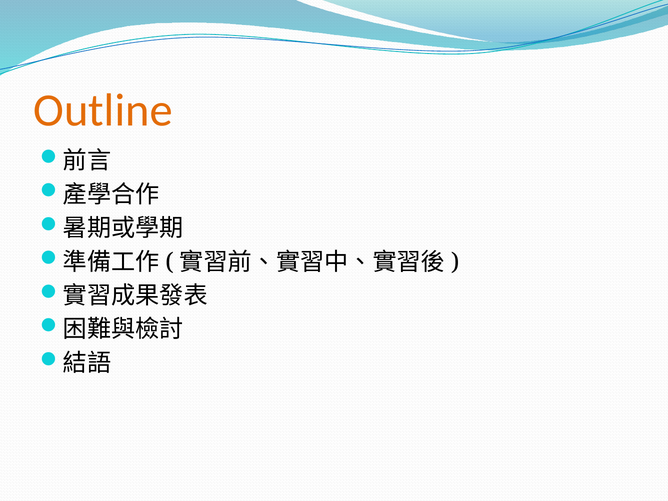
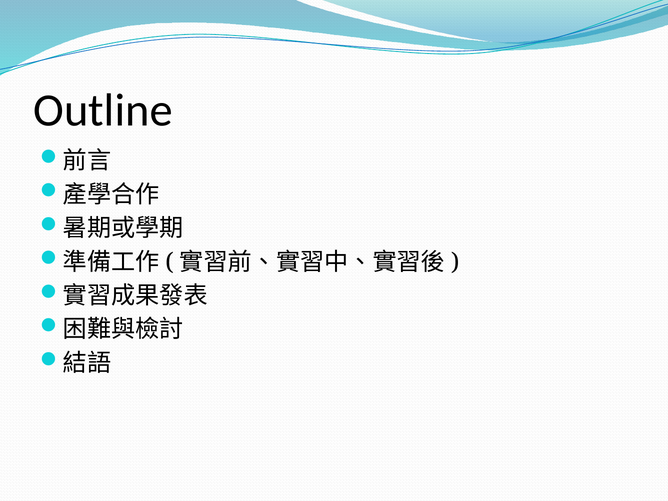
Outline colour: orange -> black (103, 110)
